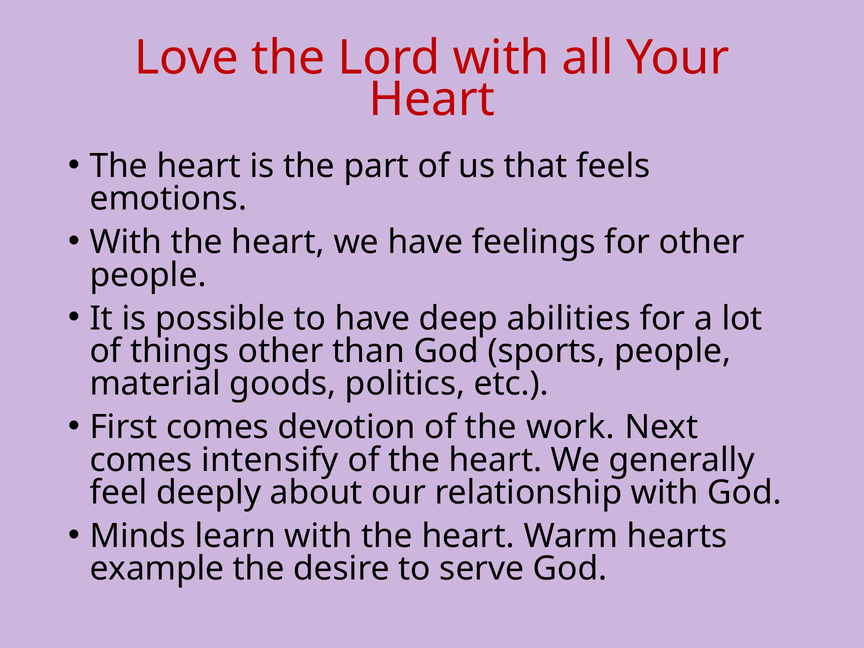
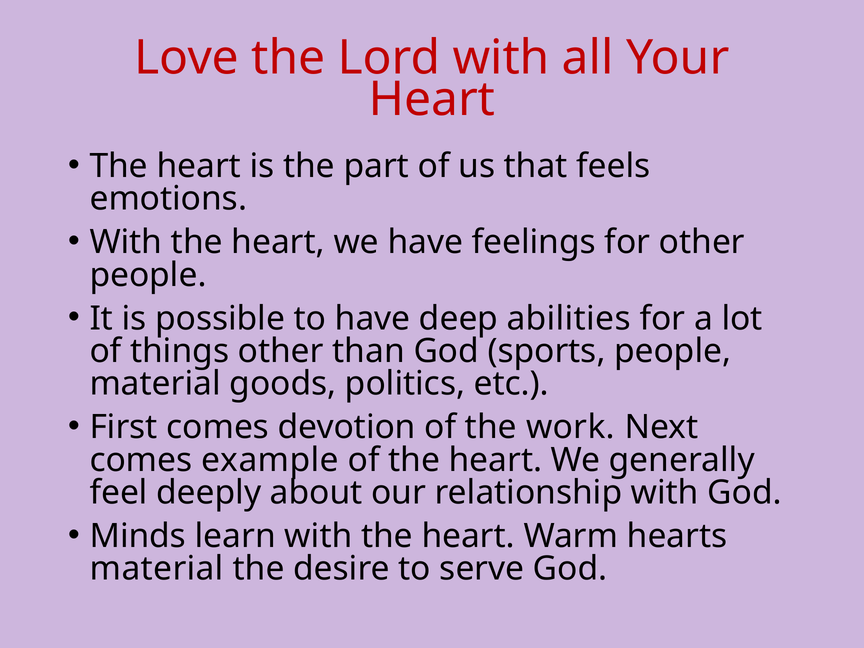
intensify: intensify -> example (270, 460)
example: example -> material (157, 569)
